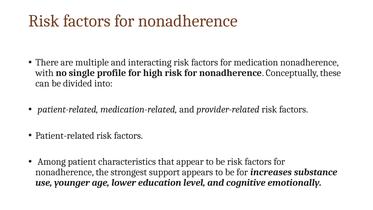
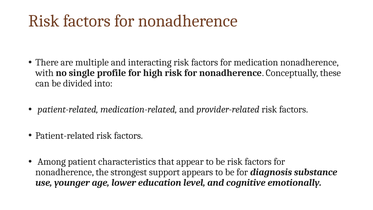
increases: increases -> diagnosis (271, 172)
